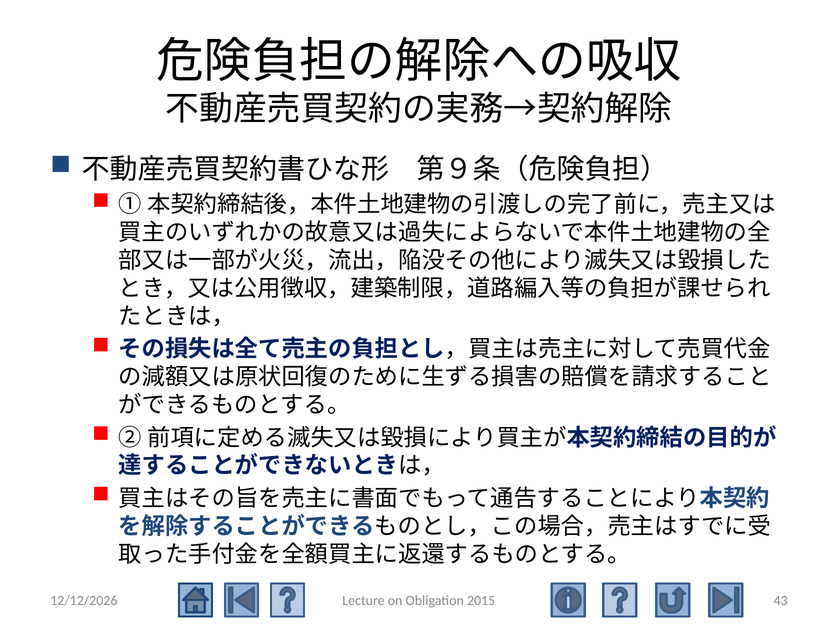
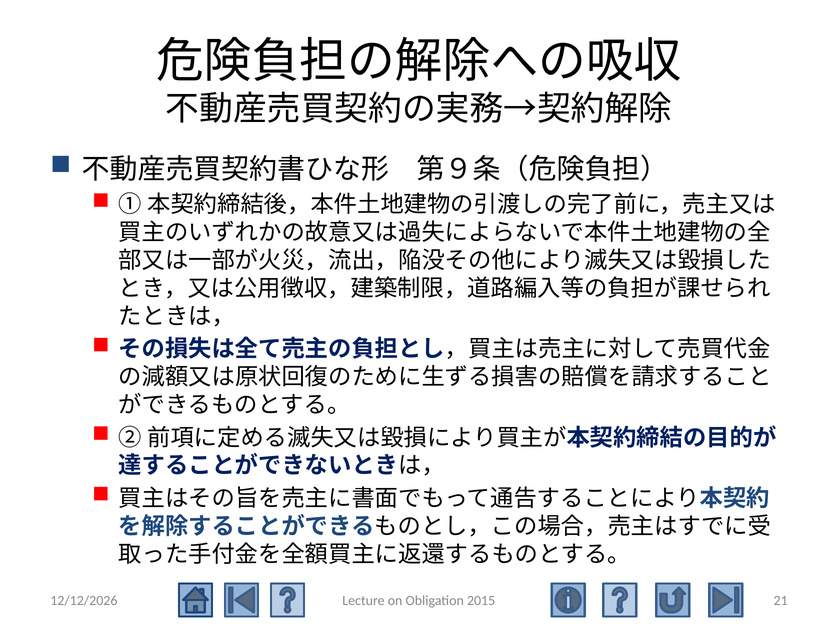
43: 43 -> 21 (781, 600)
